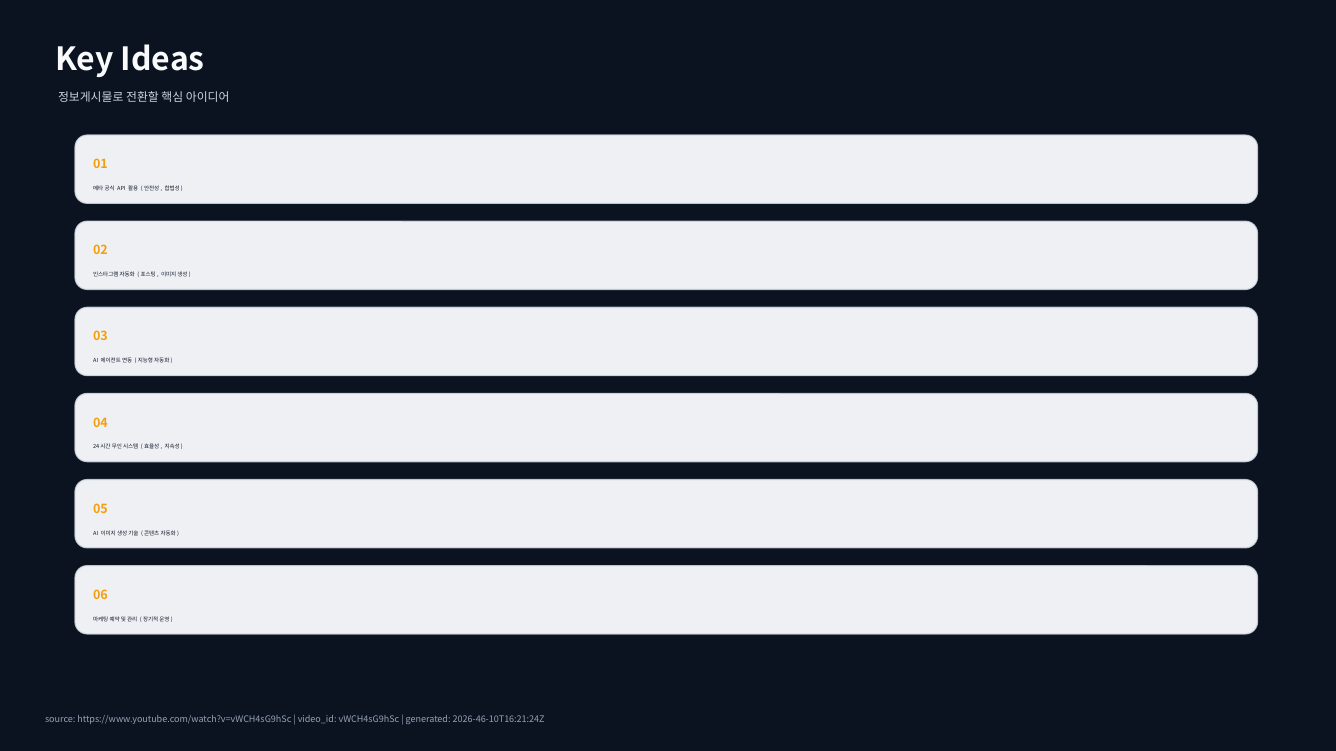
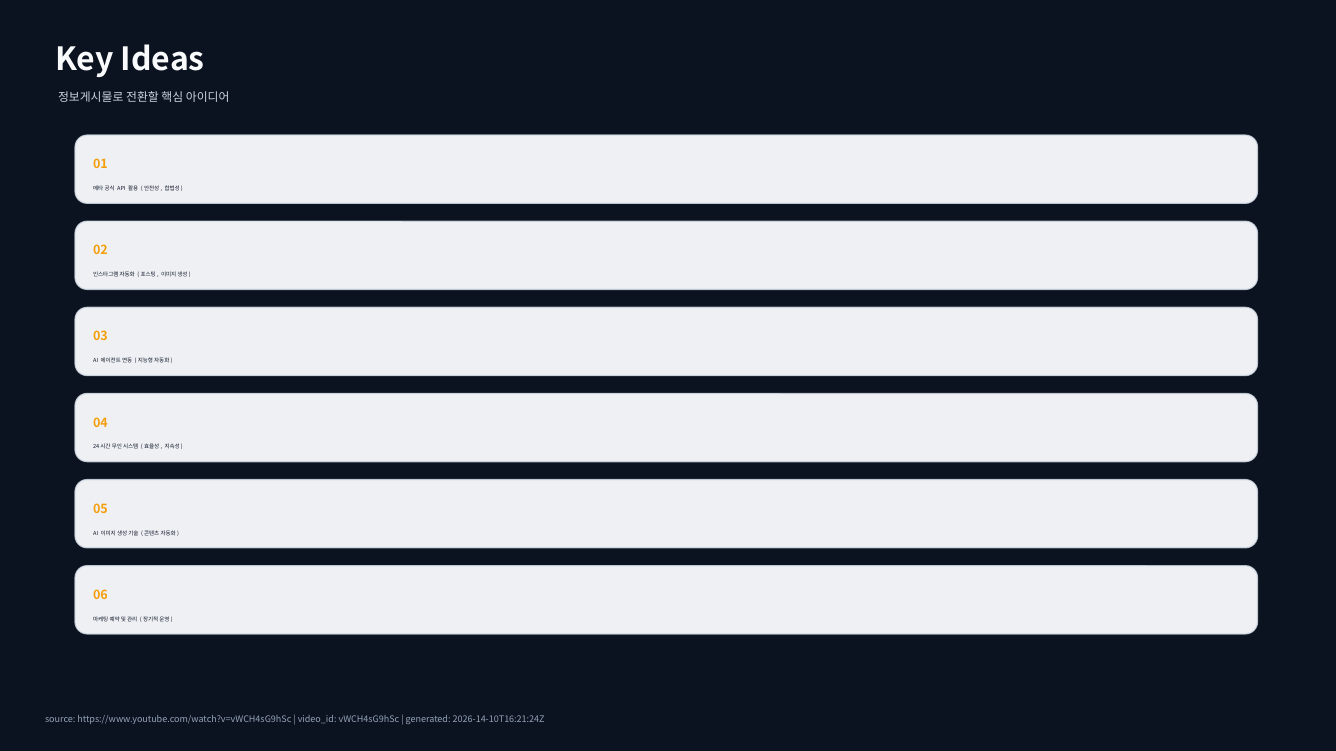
2026-46-10T16:21:24Z: 2026-46-10T16:21:24Z -> 2026-14-10T16:21:24Z (499, 720)
